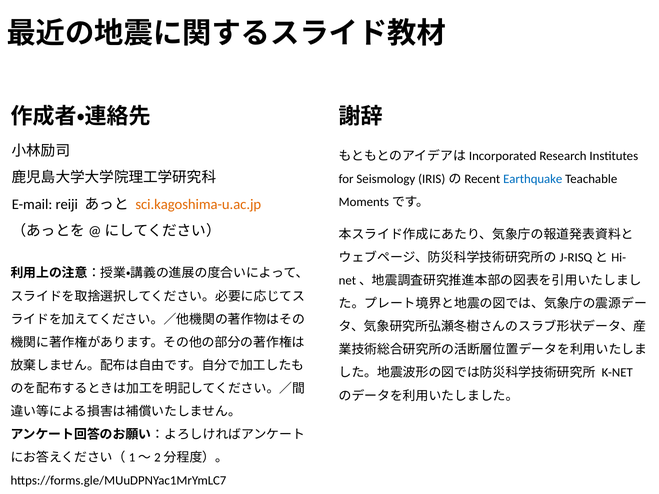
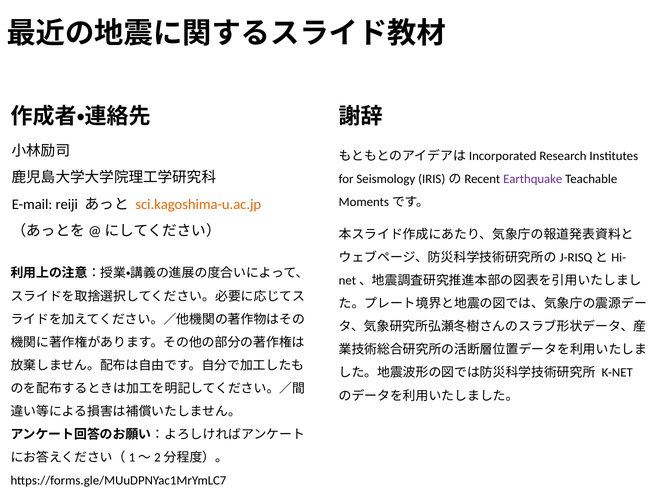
Earthquake colour: blue -> purple (533, 179)
